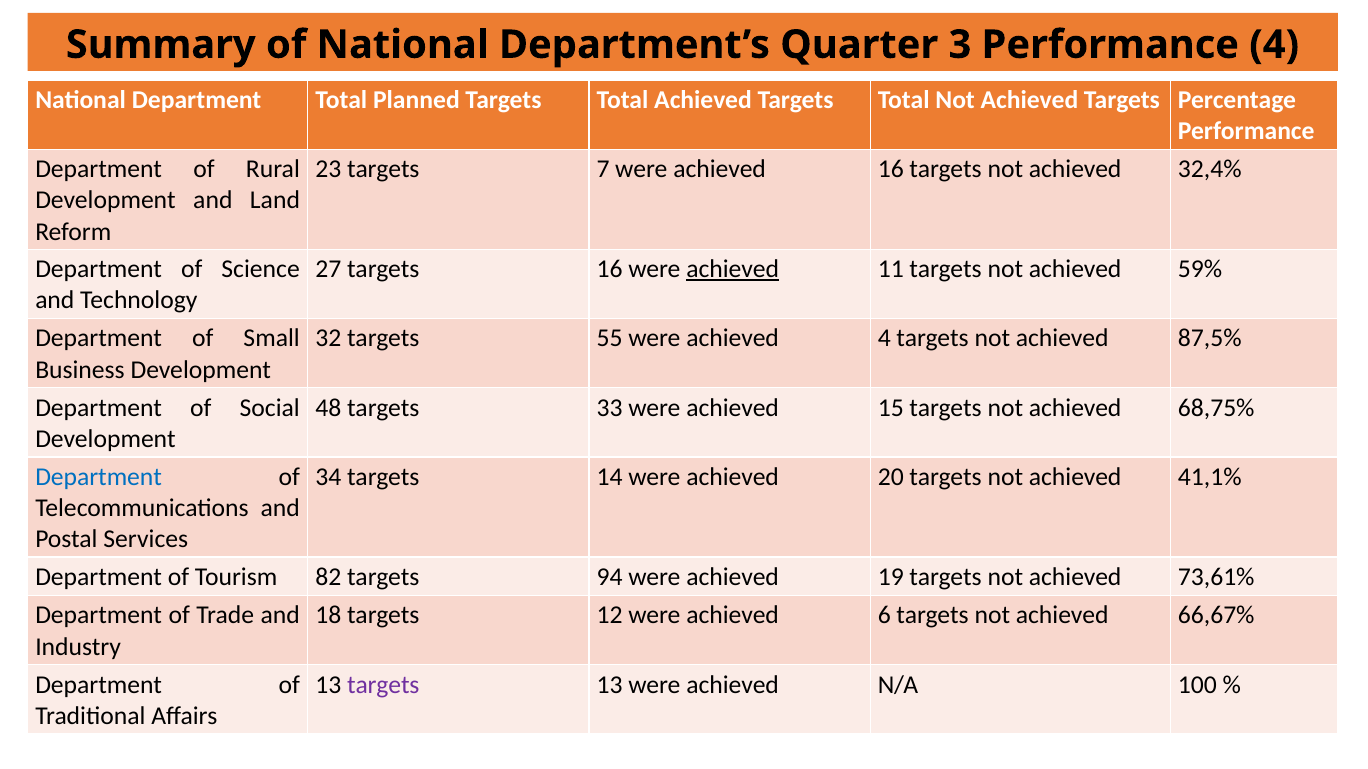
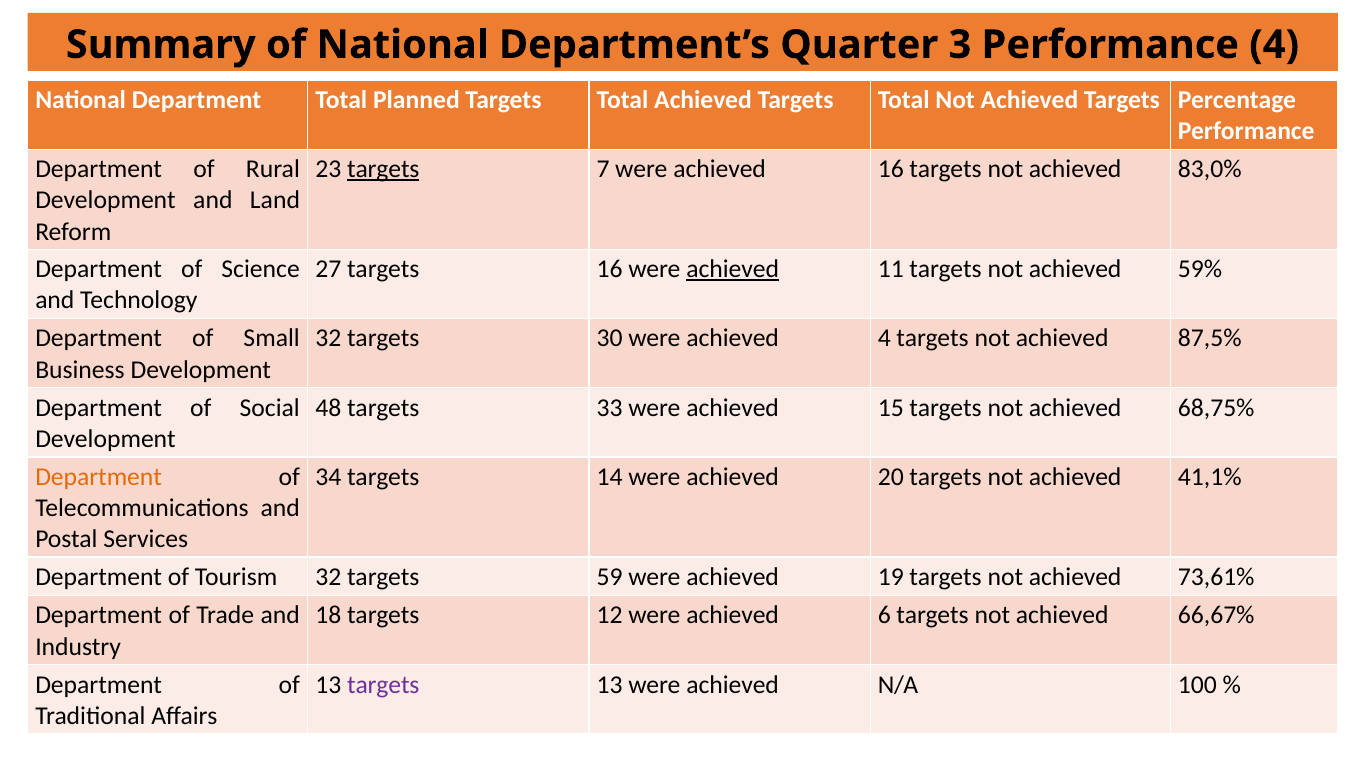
targets underline: none -> present (383, 169)
32,4%: 32,4% -> 83,0% (1210, 169)
55: 55 -> 30 (610, 339)
Department colour: blue -> orange (99, 477)
Tourism 82: 82 -> 32 (328, 577)
94: 94 -> 59 (610, 577)
